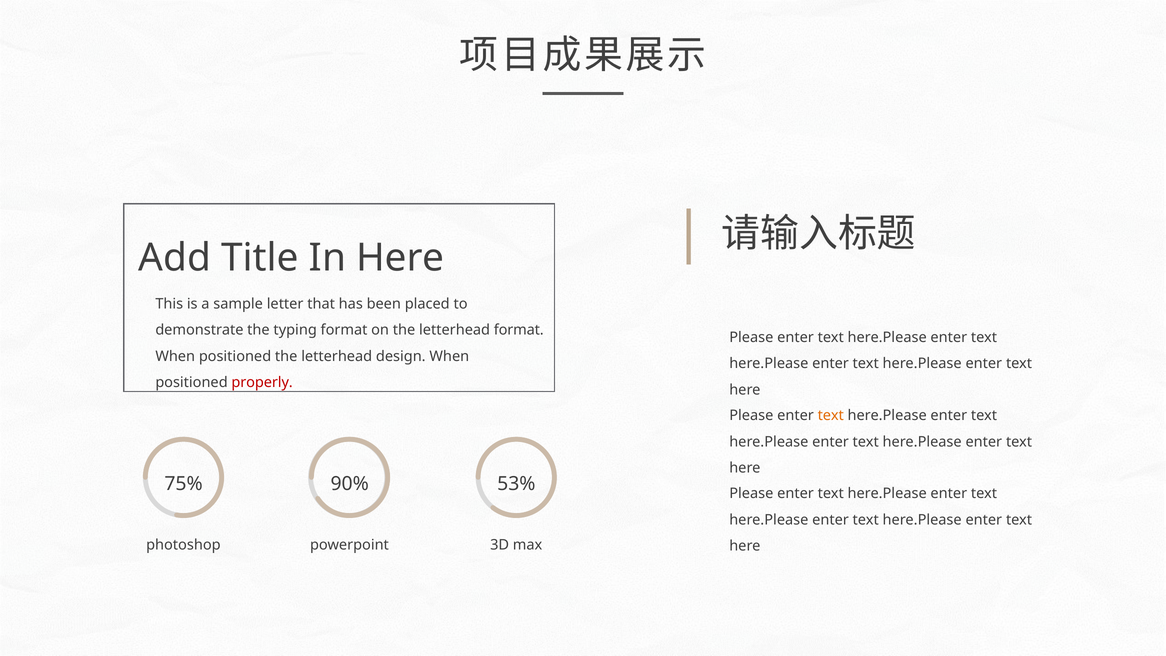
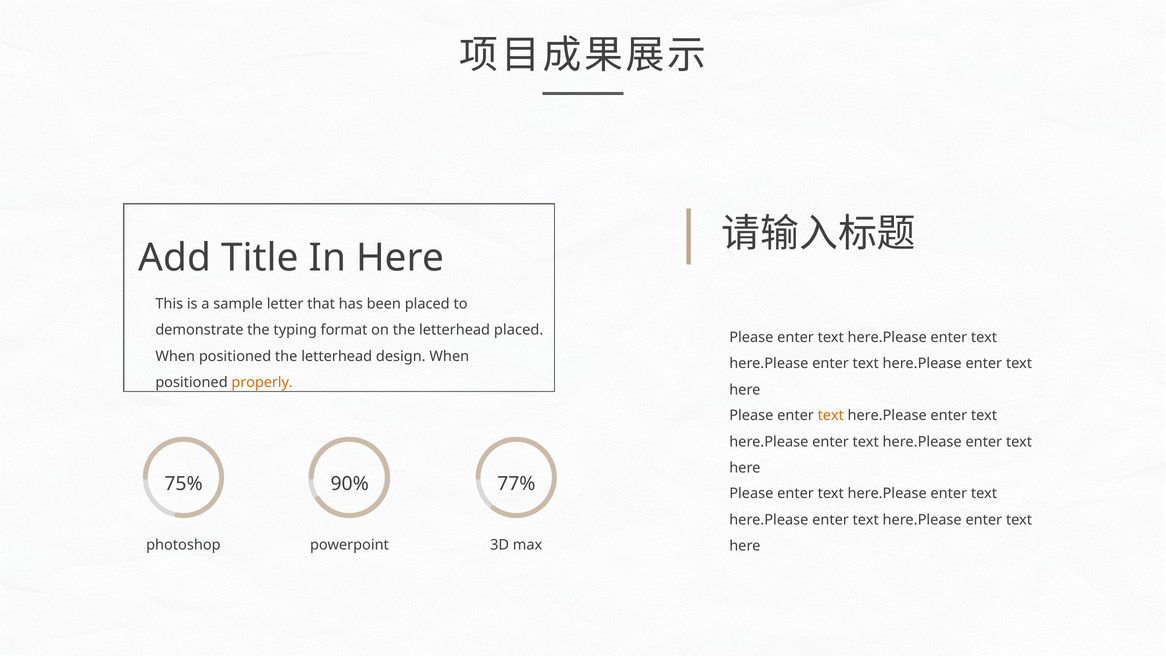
letterhead format: format -> placed (519, 330)
properly colour: red -> orange (262, 382)
53%: 53% -> 77% (516, 484)
